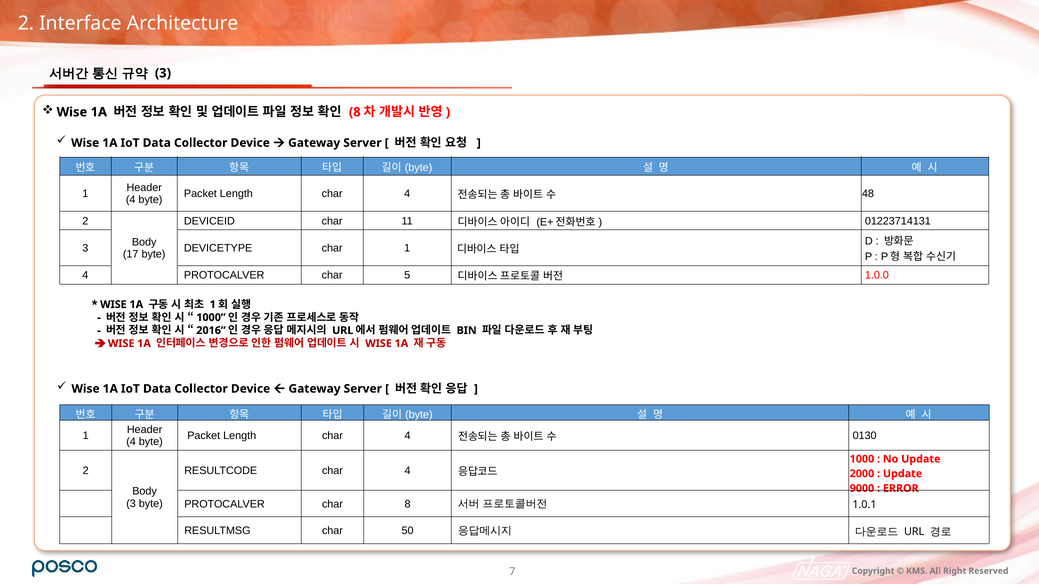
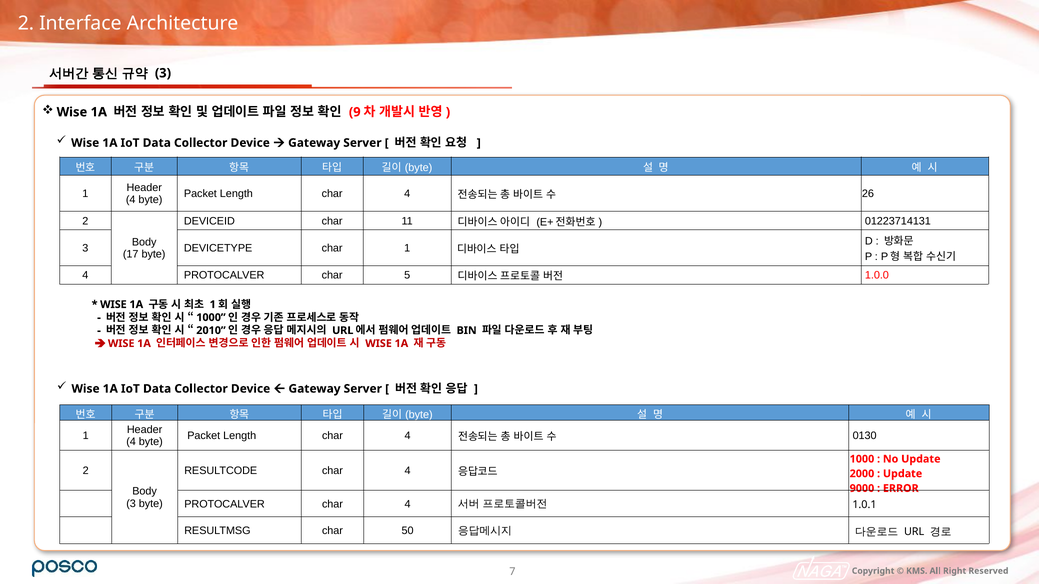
8: 8 -> 9 (355, 112)
48: 48 -> 26 (868, 194)
2016: 2016 -> 2010 (211, 331)
PROTOCALVER char 8: 8 -> 4 (408, 504)
